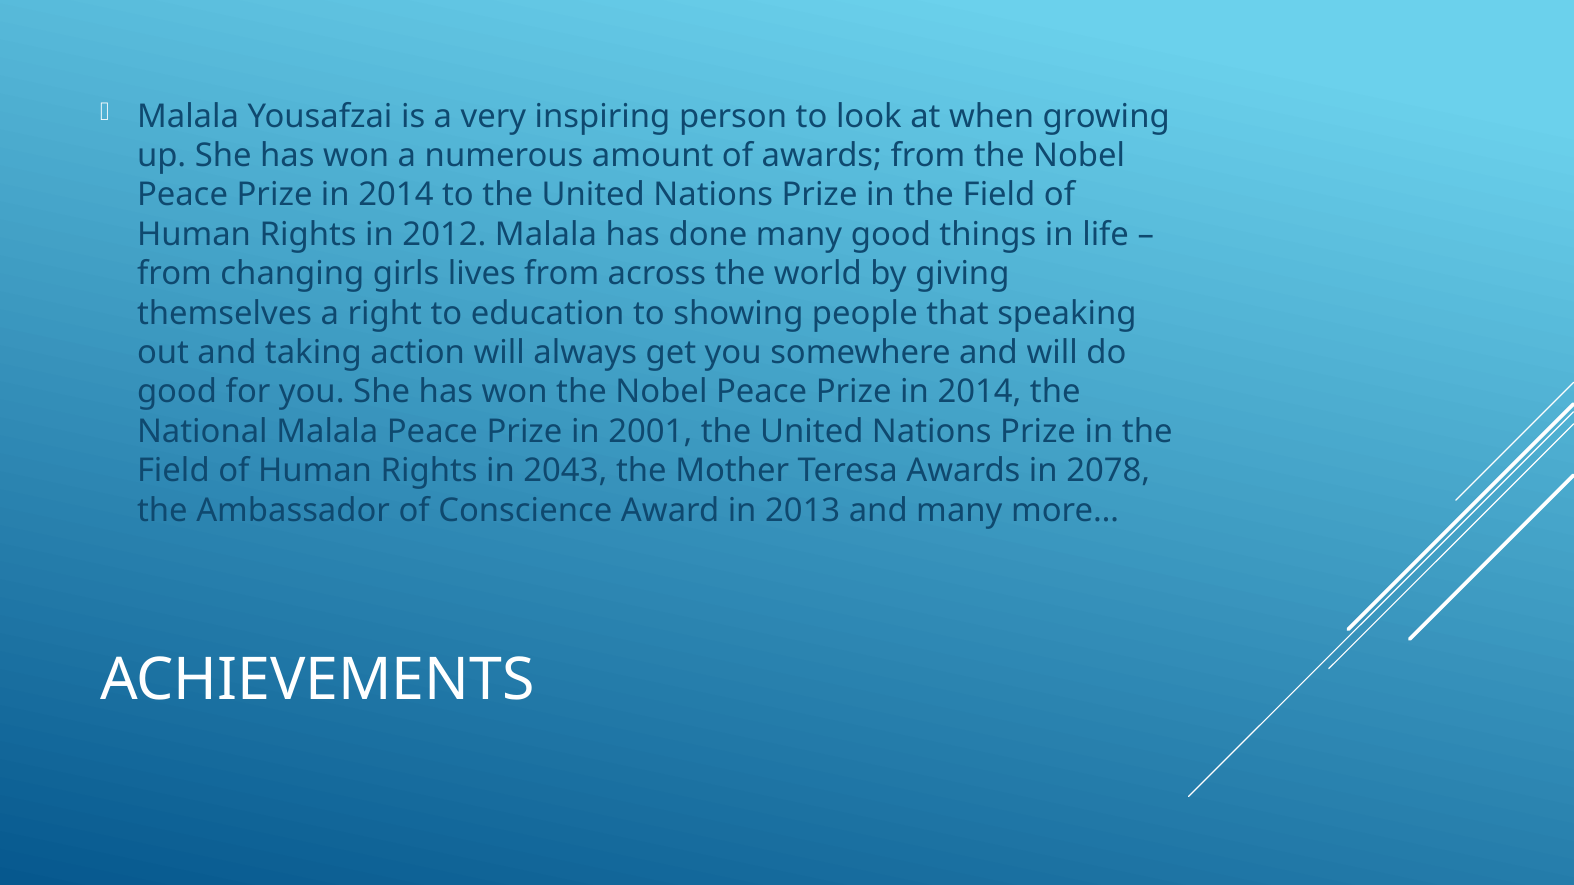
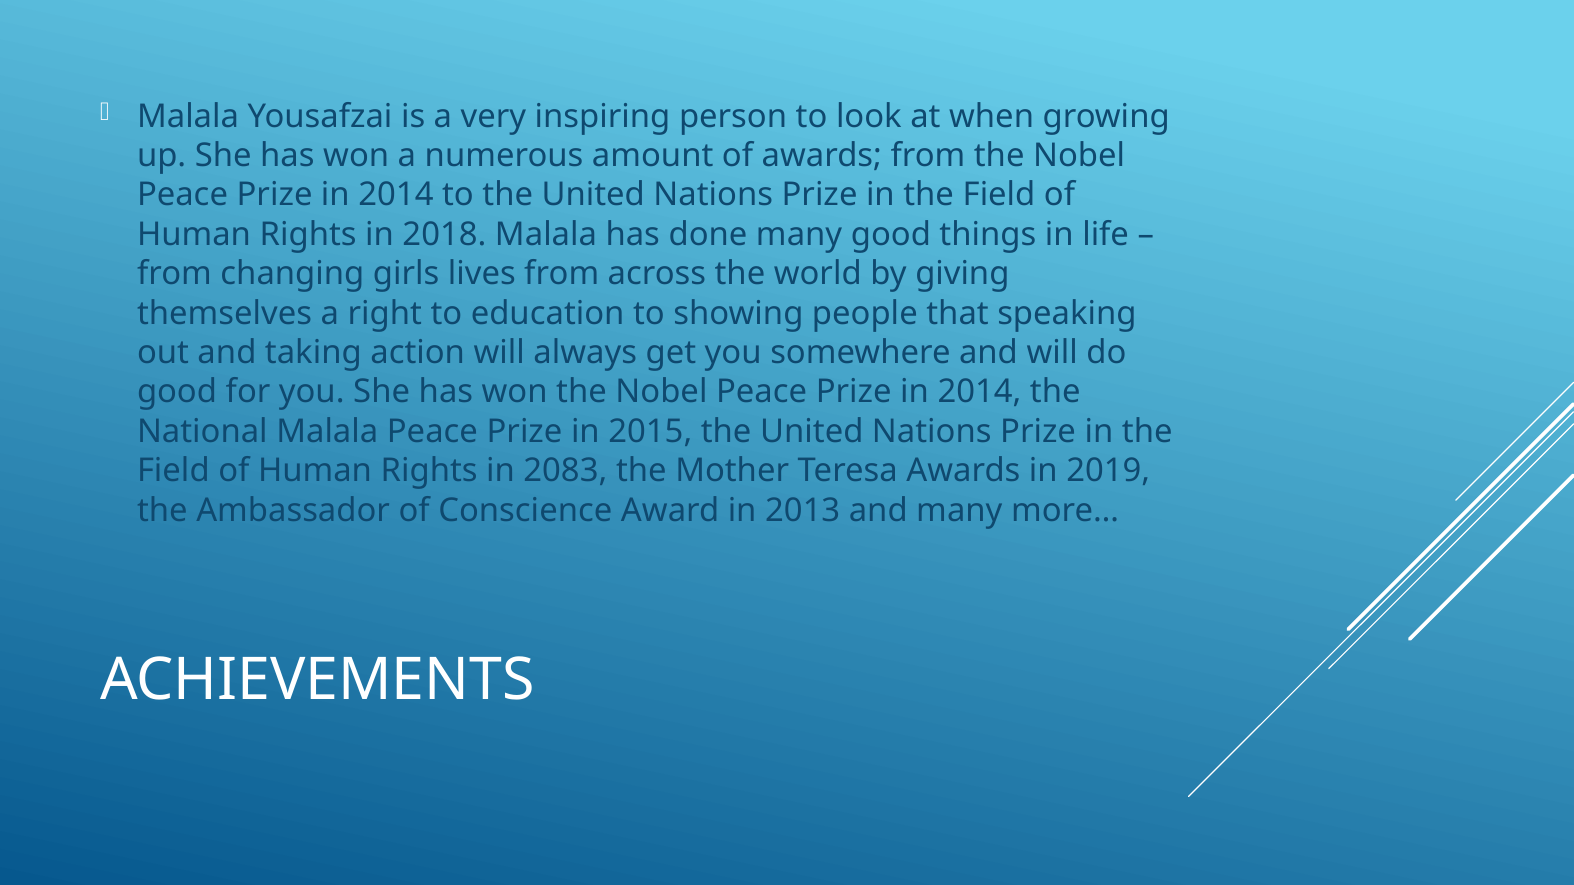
2012: 2012 -> 2018 (444, 235)
2001: 2001 -> 2015 (650, 432)
2043: 2043 -> 2083 (565, 471)
2078: 2078 -> 2019 (1108, 471)
